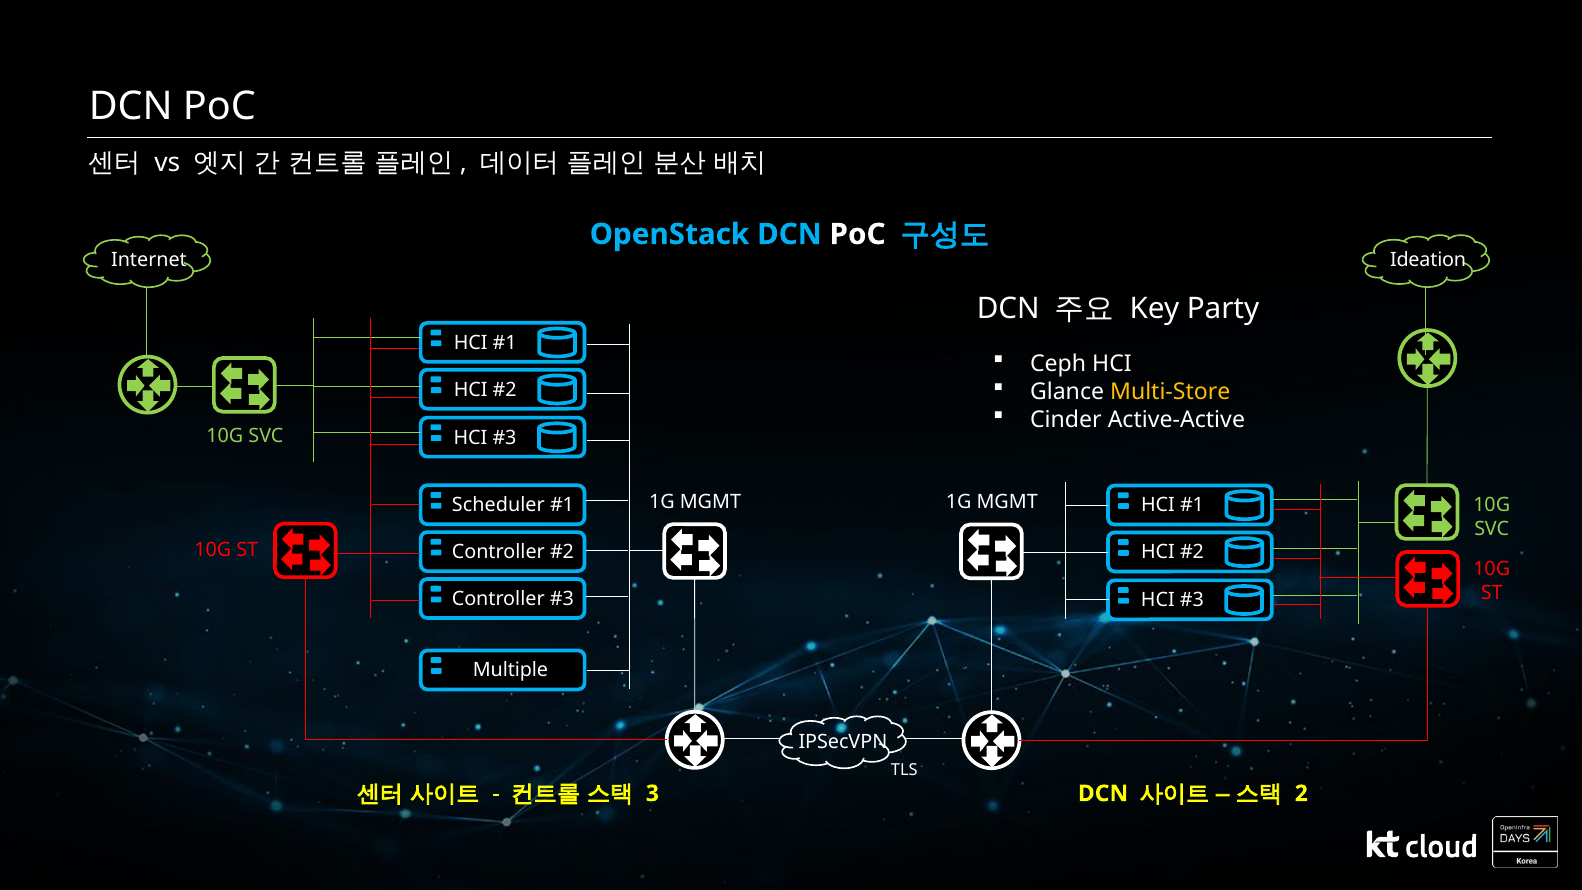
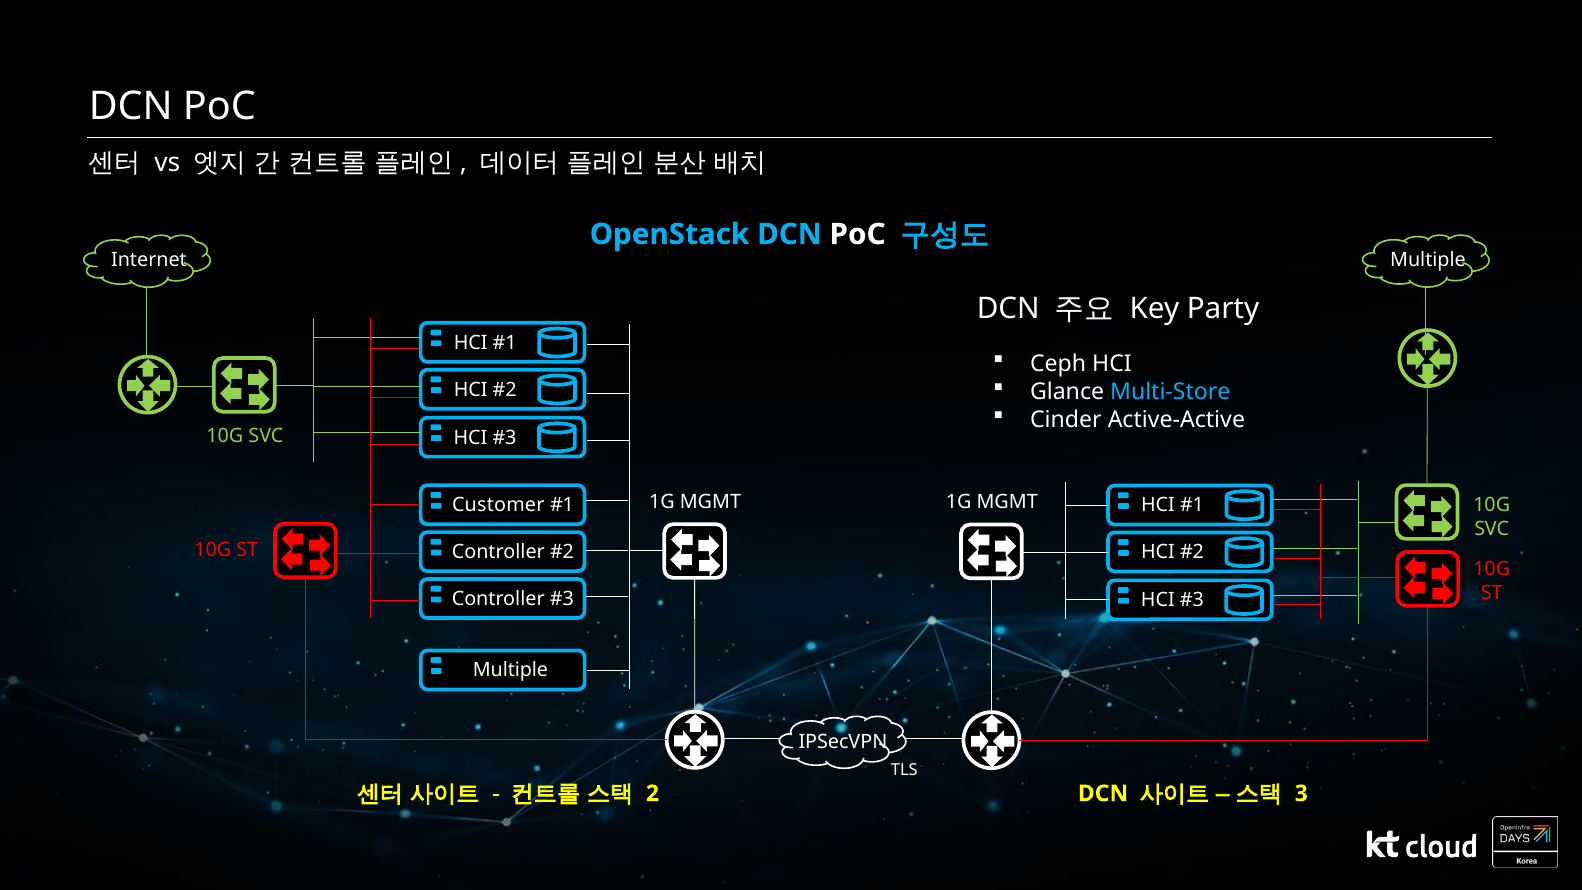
Ideation: Ideation -> Multiple (1428, 260)
Multi-Store colour: yellow -> light blue (1170, 392)
Scheduler: Scheduler -> Customer (498, 505)
3: 3 -> 2 (652, 793)
2: 2 -> 3 (1301, 793)
